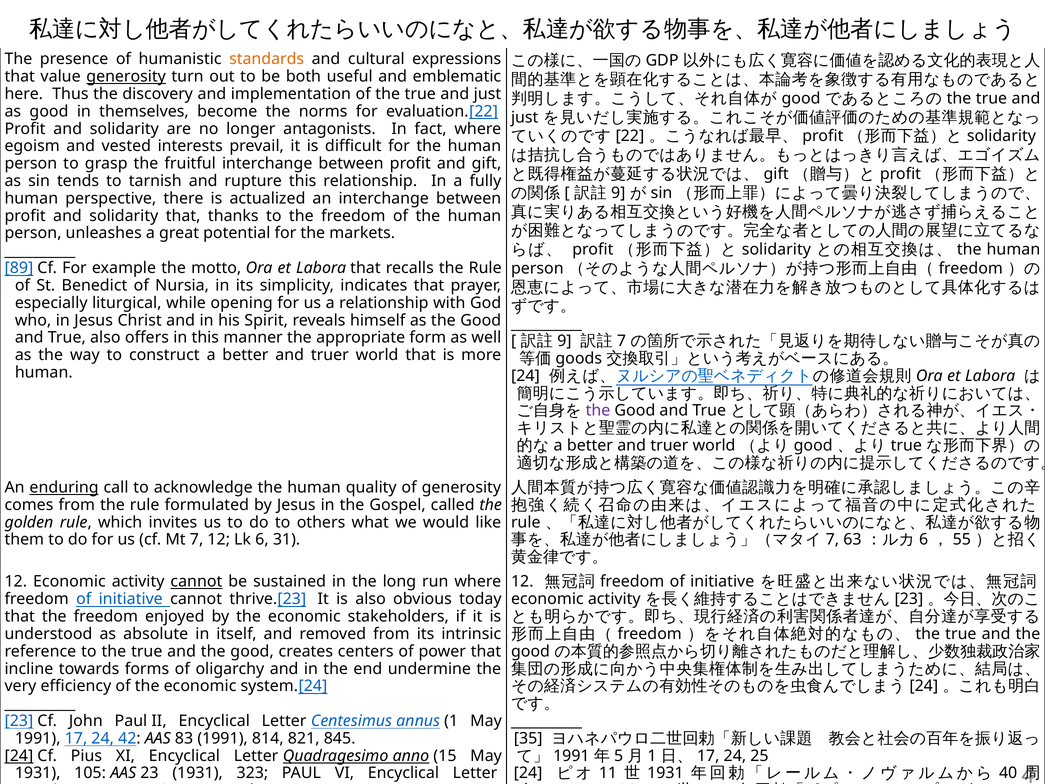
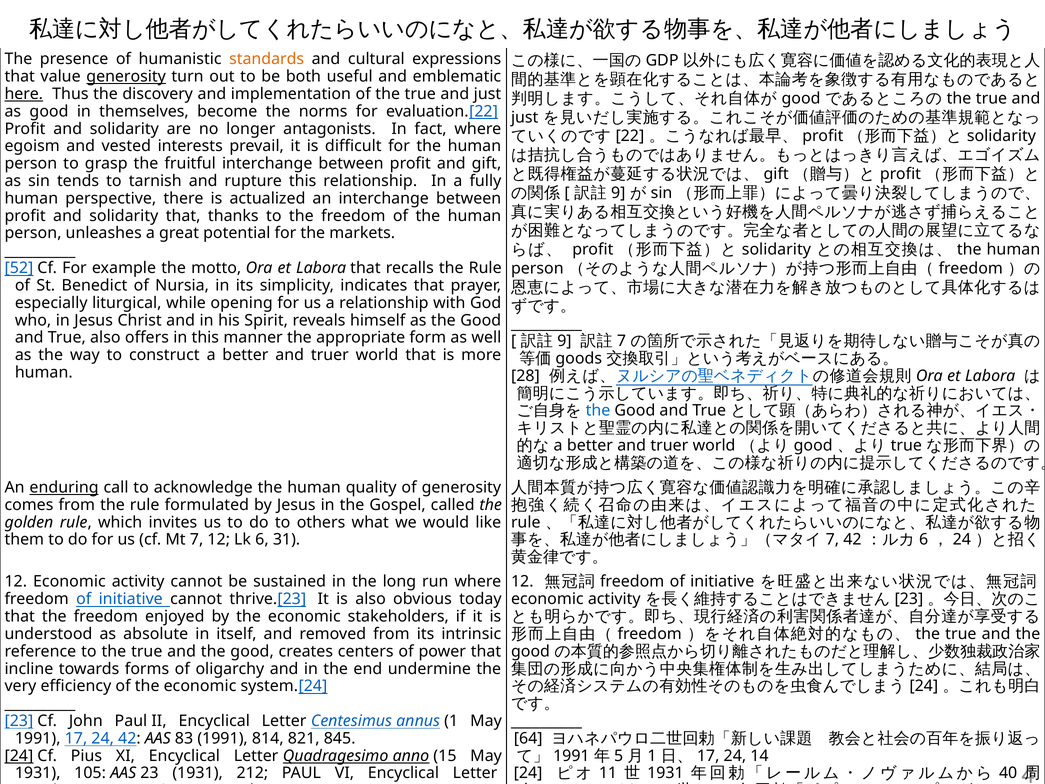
here underline: none -> present (24, 94)
89: 89 -> 52 (19, 268)
24: 24 -> 28 (525, 376)
the colour: purple -> blue (598, 411)
7 63: 63 -> 42 (852, 540)
55: 55 -> 24 (962, 540)
cannot underline: present -> none (196, 582)
35: 35 -> 64 (528, 738)
25: 25 -> 14 (759, 756)
323: 323 -> 212 (252, 773)
